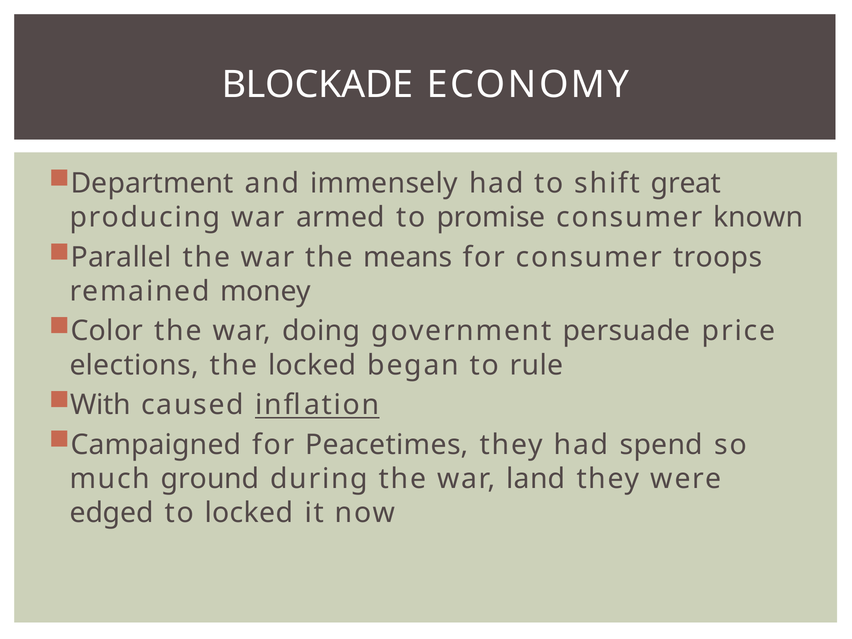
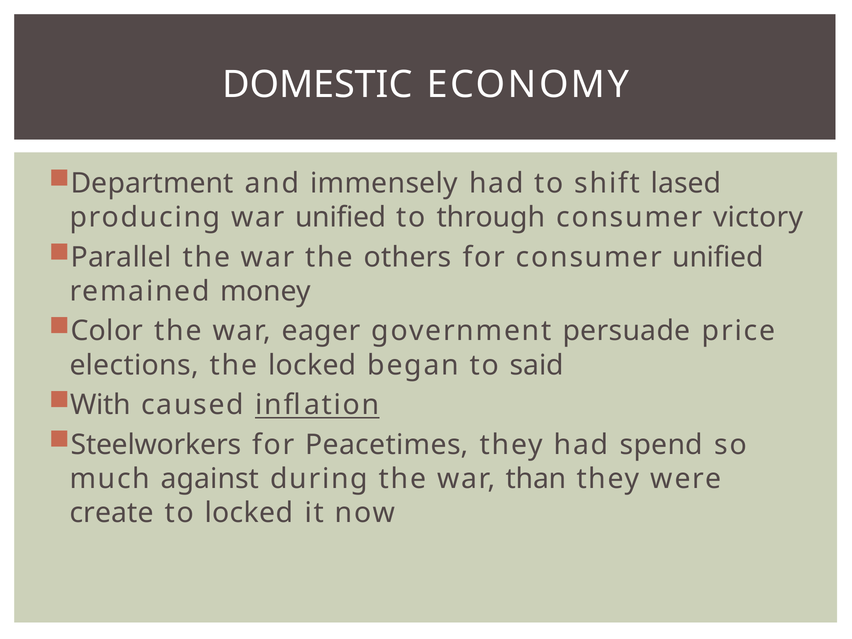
BLOCKADE: BLOCKADE -> DOMESTIC (317, 85)
great: great -> lased (686, 183)
war armed: armed -> unified (341, 218)
promise: promise -> through (491, 218)
known: known -> victory (758, 218)
means: means -> others (408, 257)
consumer troops: troops -> unified (718, 257)
doing: doing -> eager (321, 331)
rule: rule -> said (537, 365)
Campaigned: Campaigned -> Steelworkers (156, 445)
ground: ground -> against (210, 479)
land: land -> than (536, 479)
edged: edged -> create (112, 513)
